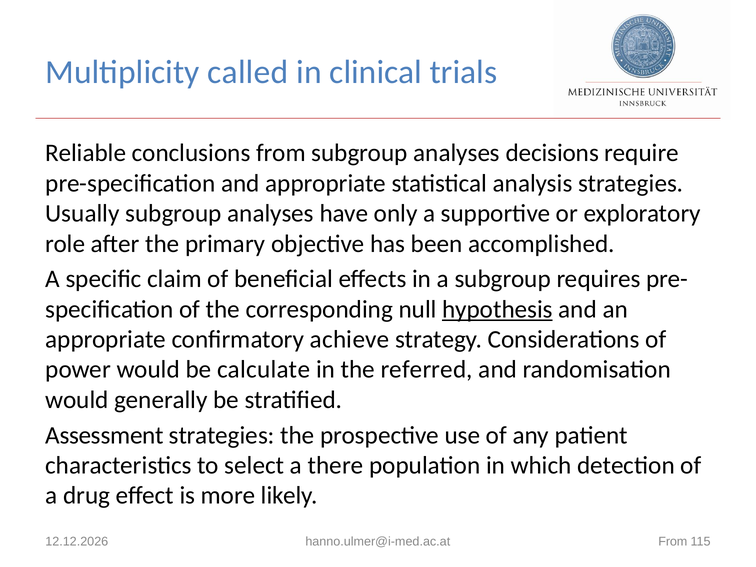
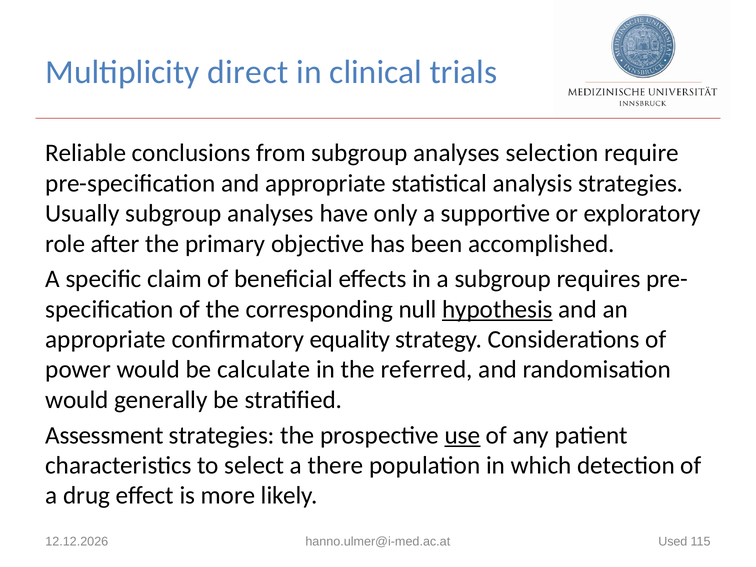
called: called -> direct (248, 72)
decisions: decisions -> selection (552, 153)
achieve: achieve -> equality (350, 339)
use underline: none -> present (462, 435)
hanno.ulmer@i-med.ac.at From: From -> Used (673, 541)
